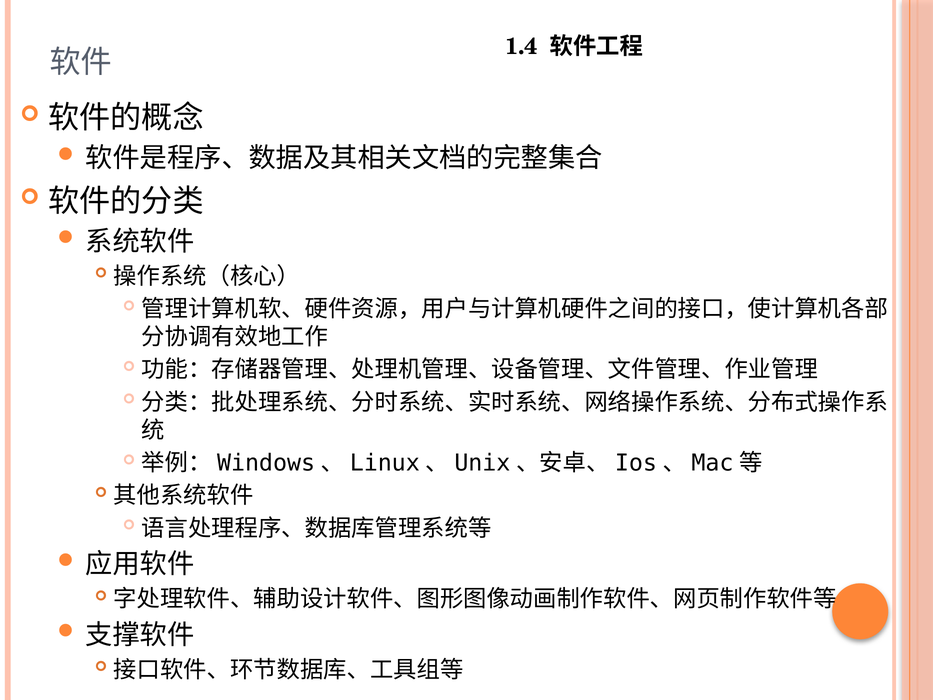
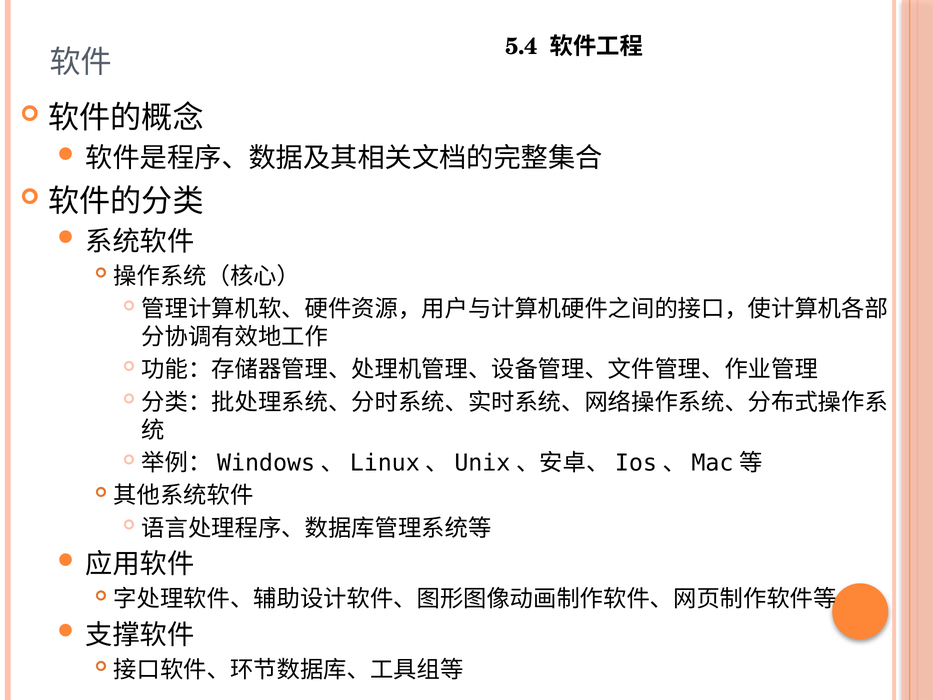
1.4: 1.4 -> 5.4 (521, 47)
